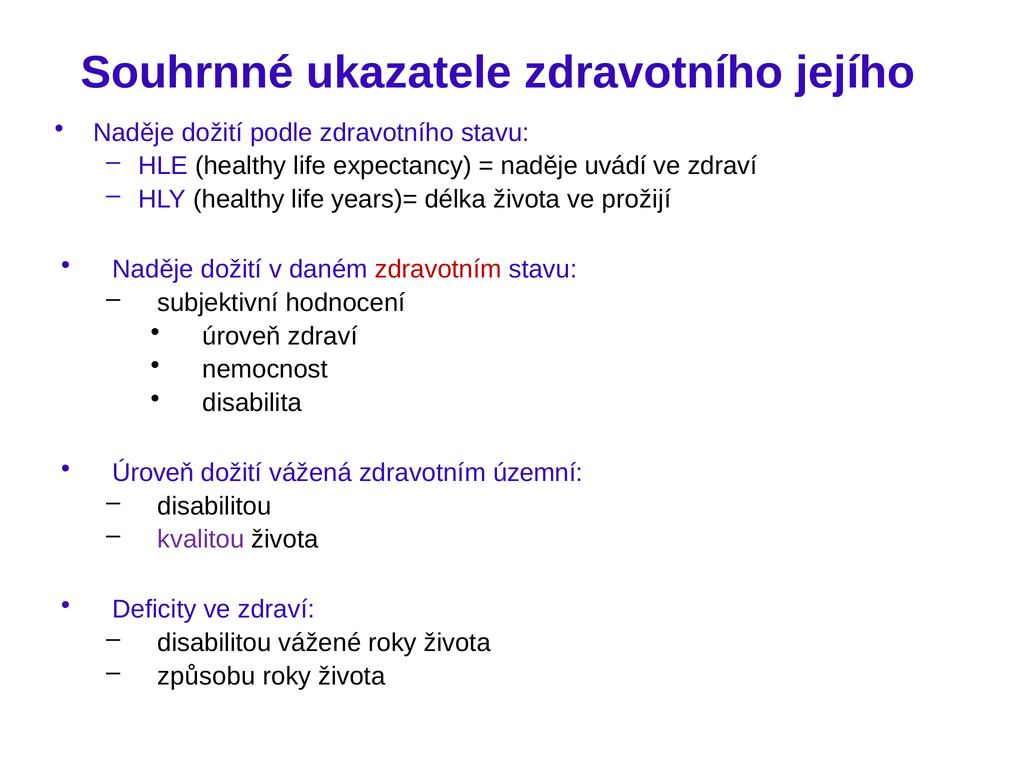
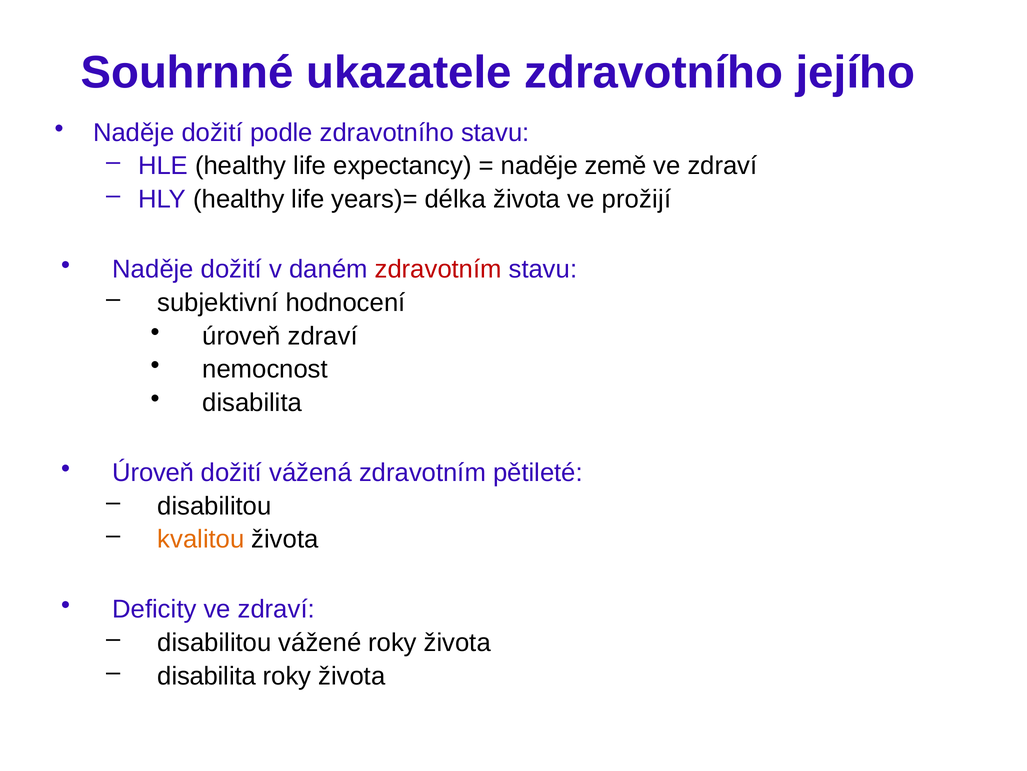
uvádí: uvádí -> země (616, 166)
územní: územní -> pětileté (538, 472)
kvalitou colour: purple -> orange (201, 539)
způsobu: způsobu -> disabilita (207, 675)
